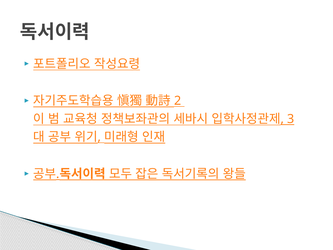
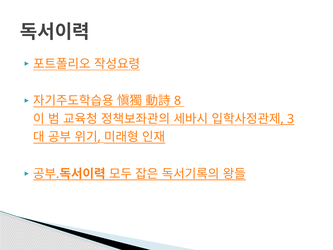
2: 2 -> 8 (178, 101)
